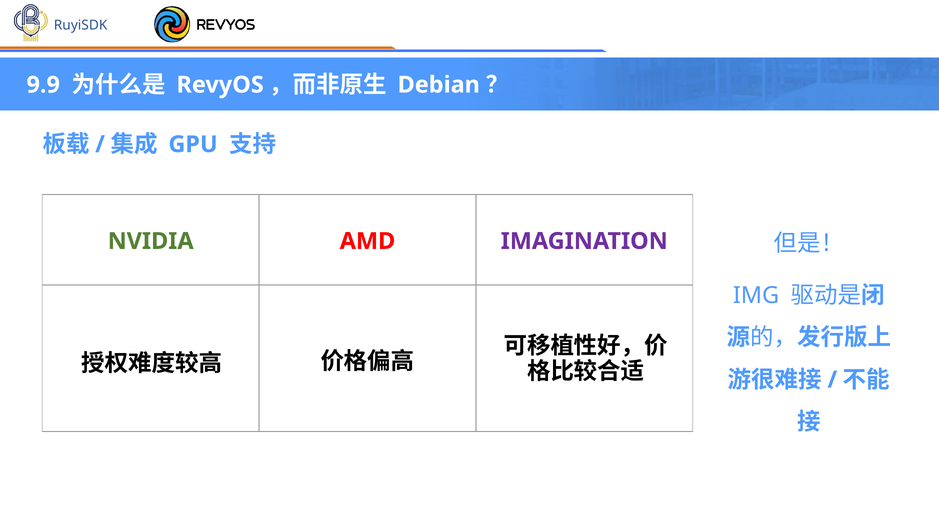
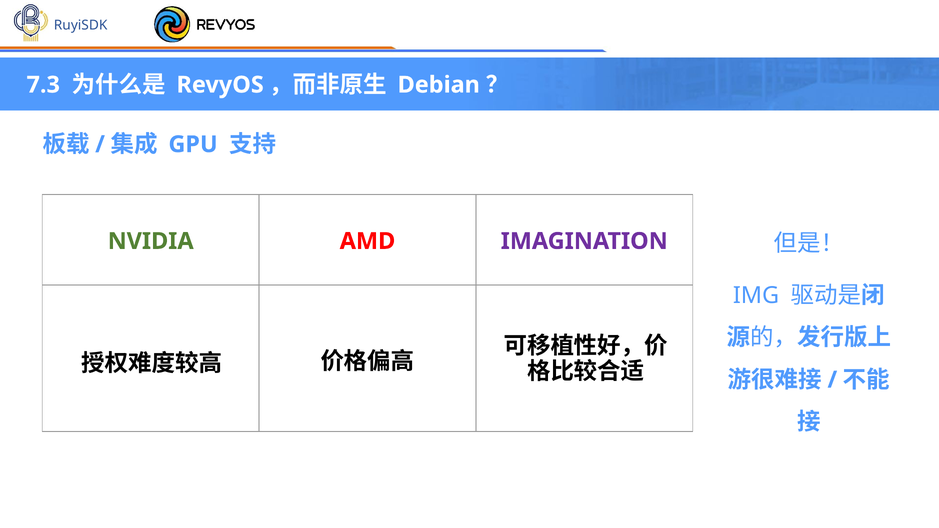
9.9: 9.9 -> 7.3 (43, 85)
